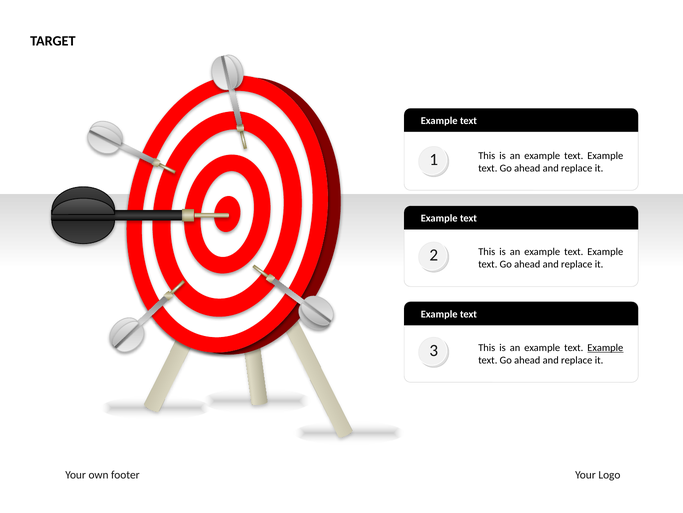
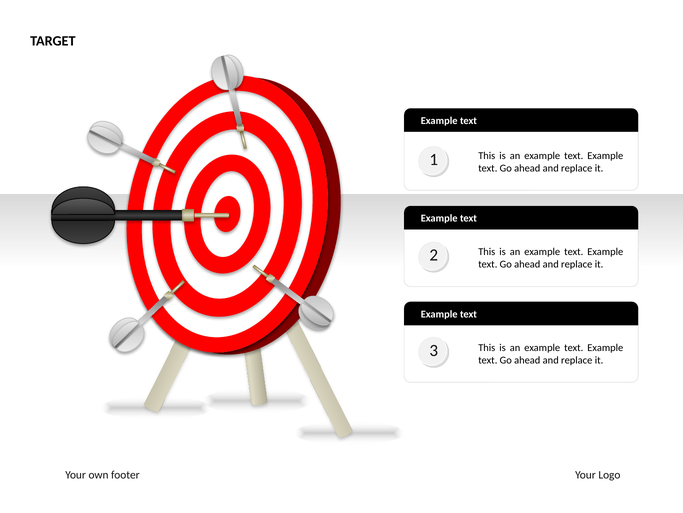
Example underline: present -> none (605, 347)
